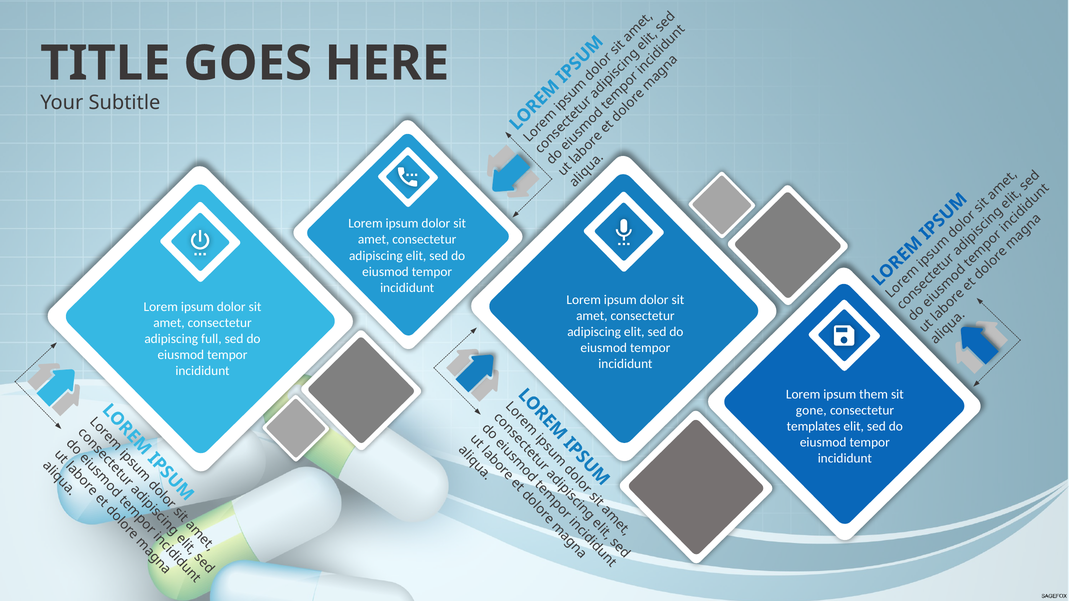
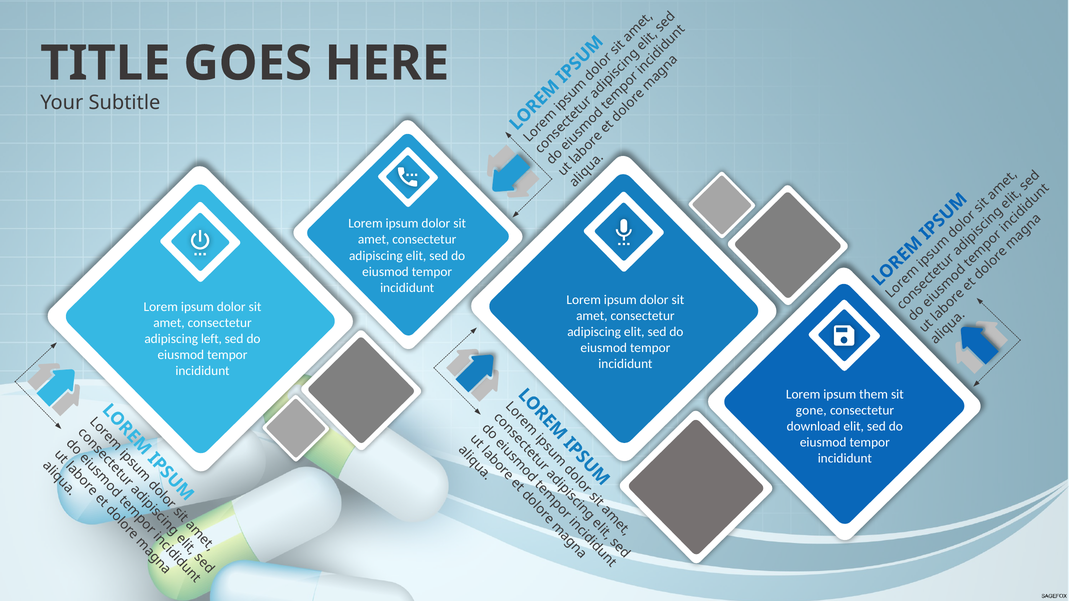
full: full -> left (211, 339)
templates: templates -> download (814, 426)
